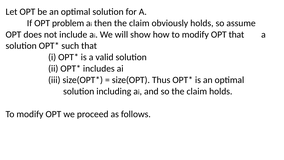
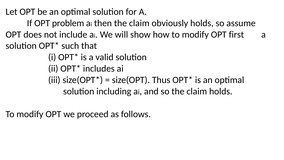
OPT that: that -> first (236, 34)
